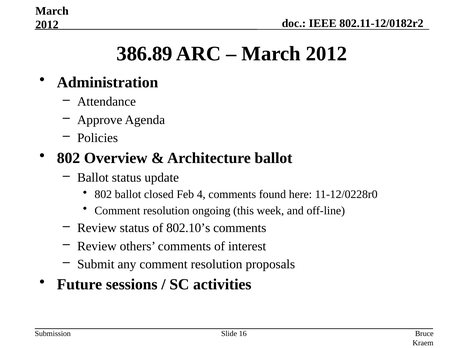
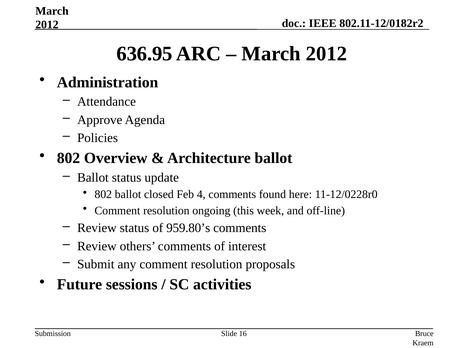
386.89: 386.89 -> 636.95 (145, 54)
802.10’s: 802.10’s -> 959.80’s (188, 228)
